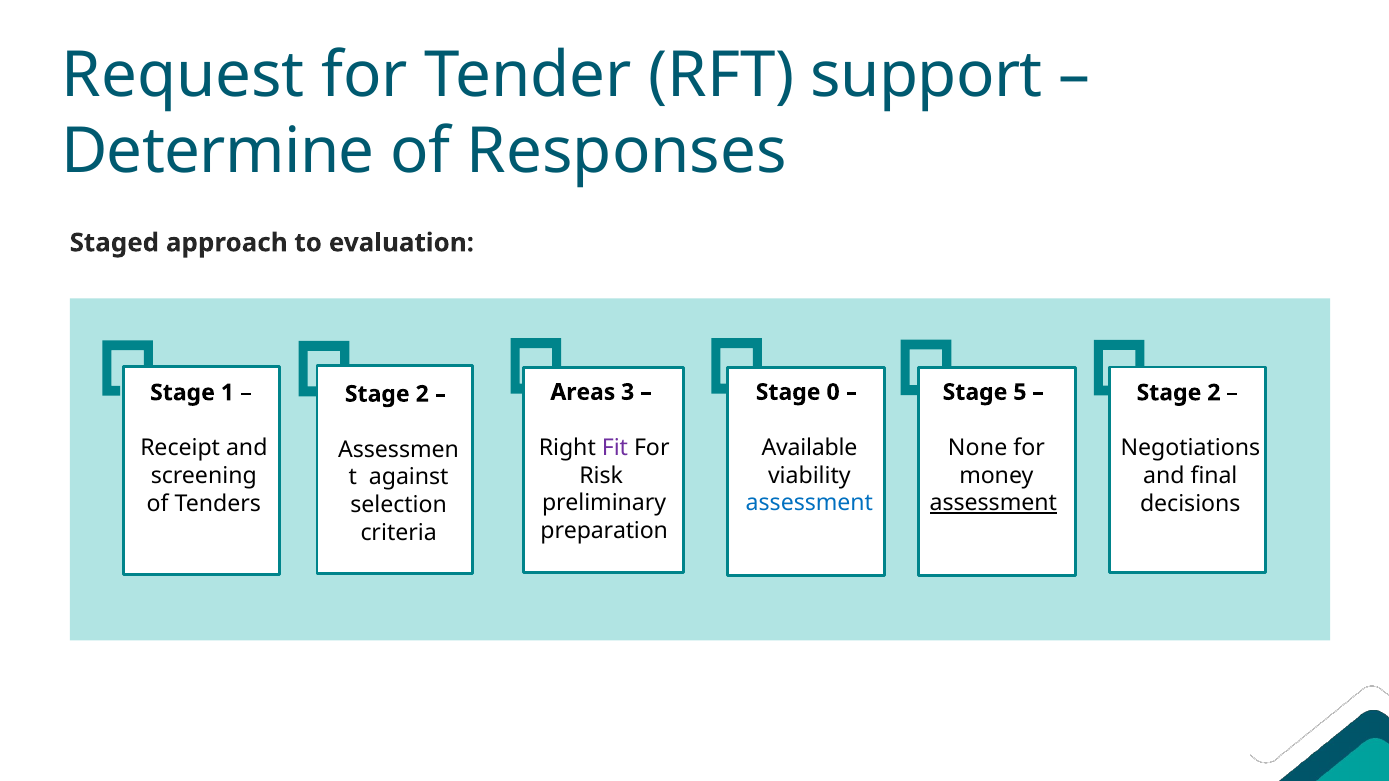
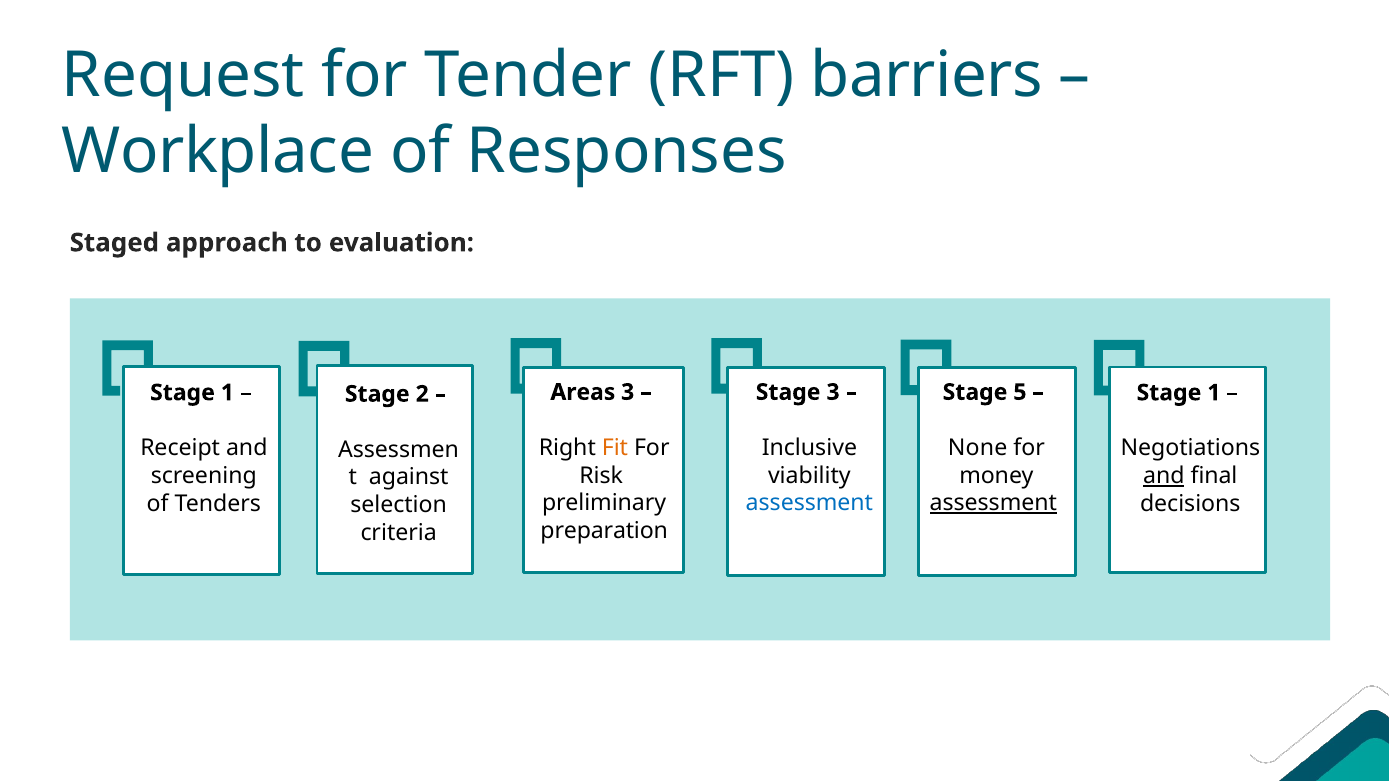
support: support -> barriers (927, 75)
Determine: Determine -> Workplace (218, 152)
Stage 0: 0 -> 3 (833, 392)
2: 2 -> 1 (1214, 393)
Fit colour: purple -> orange (615, 448)
Available: Available -> Inclusive (809, 448)
and underline: none -> present (1164, 476)
